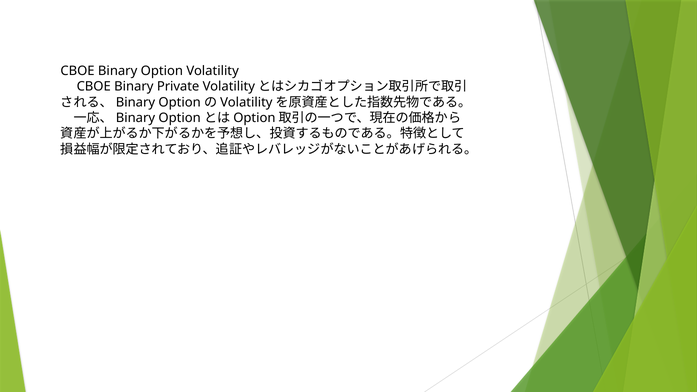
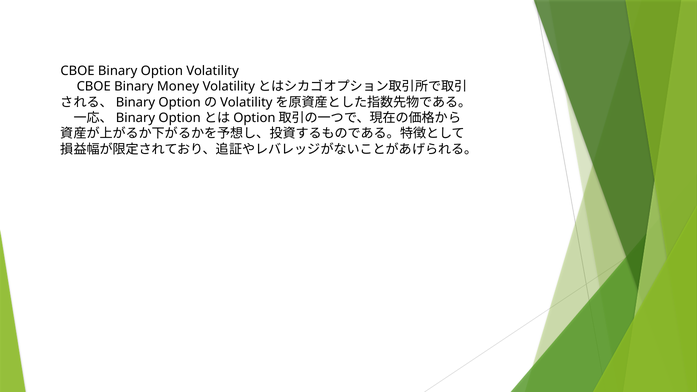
Private: Private -> Money (178, 87)
